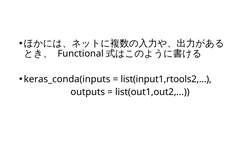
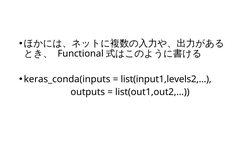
list(input1,rtools2: list(input1,rtools2 -> list(input1,levels2 (166, 79)
